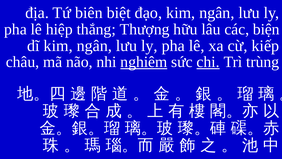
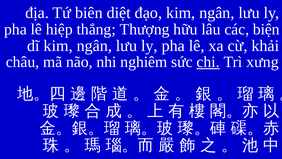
biệt: biệt -> diệt (119, 13)
kiếp: kiếp -> khải (265, 46)
nghiêm underline: present -> none (144, 62)
trùng: trùng -> xưng (263, 62)
